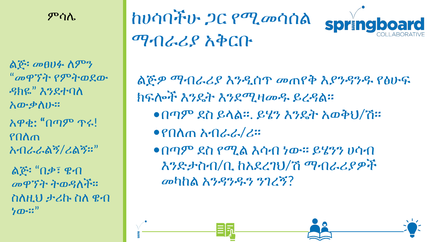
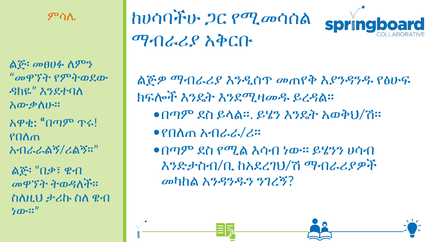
ምሳሌ colour: black -> orange (62, 16)
